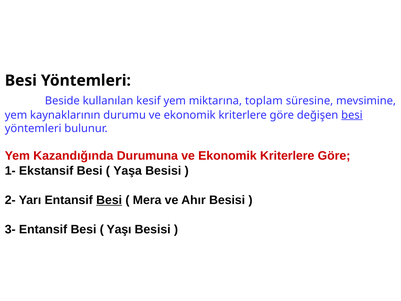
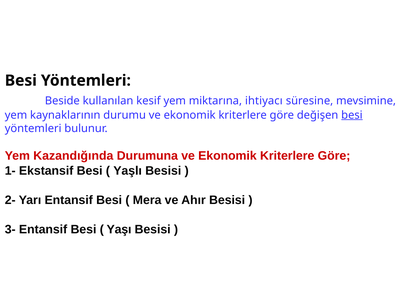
toplam: toplam -> ihtiyacı (264, 101)
Yaşa: Yaşa -> Yaşlı (128, 170)
Besi underline: present -> none (109, 200)
